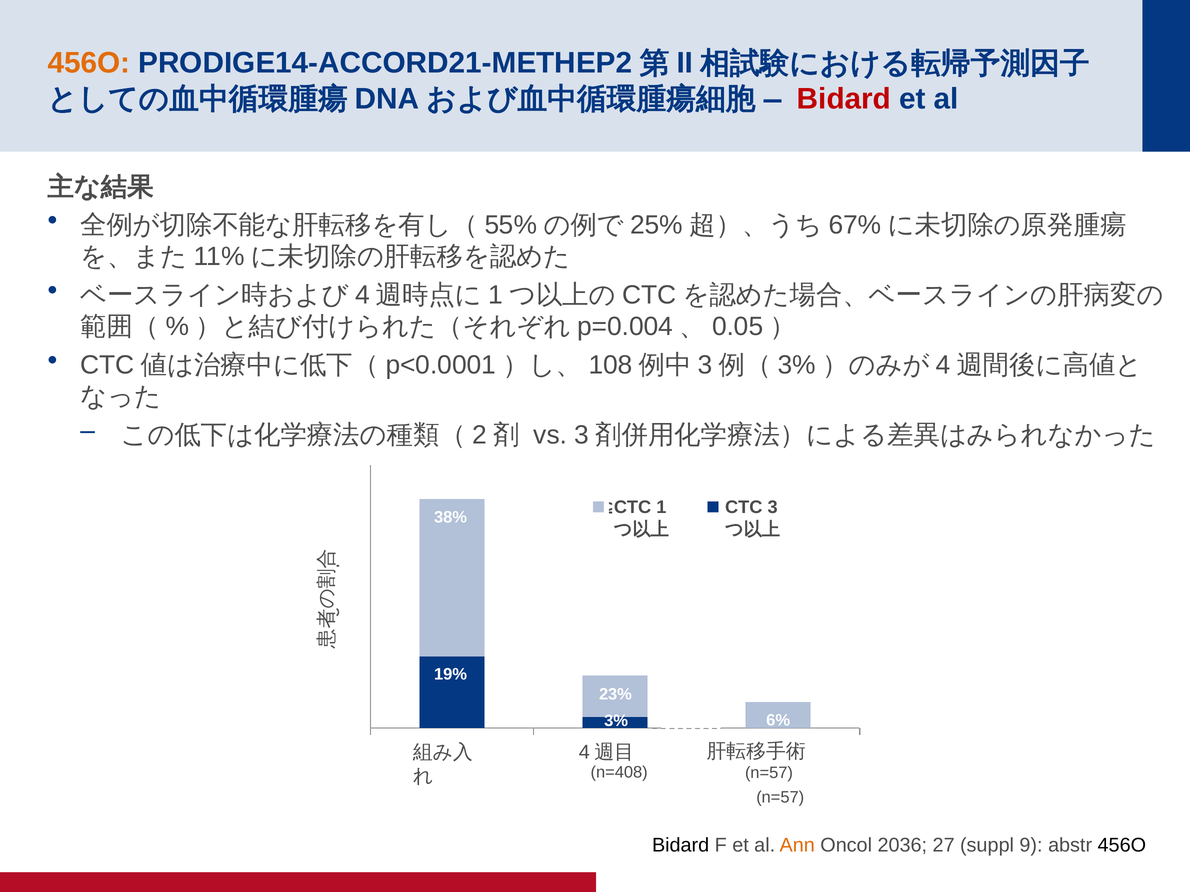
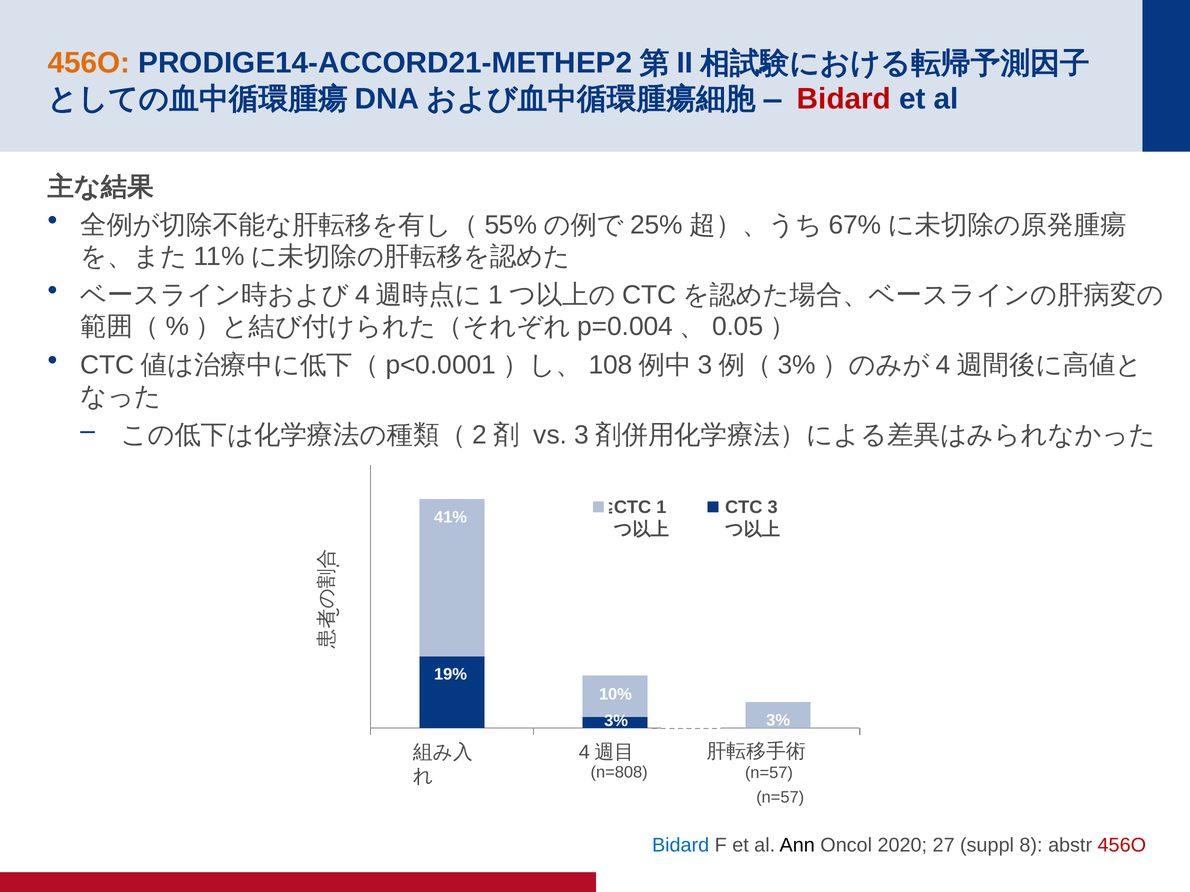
38%: 38% -> 41% (451, 518)
23%: 23% -> 10% (615, 694)
3% 6%: 6% -> 3% (778, 720)
n=408: n=408 -> n=808 (619, 773)
Bidard colour: black -> blue (681, 846)
Ann colour: orange -> black (797, 846)
2036: 2036 -> 2020 (902, 846)
9: 9 -> 8 (1031, 846)
456O colour: black -> red (1122, 846)
